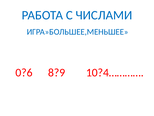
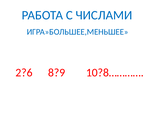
0?6: 0?6 -> 2?6 (24, 72)
10?4…………: 10?4………… -> 10?8………… (115, 72)
